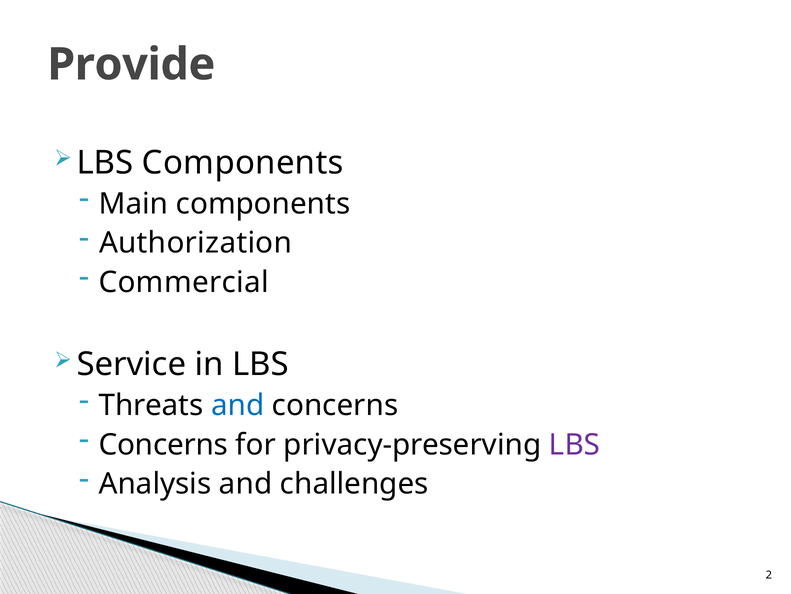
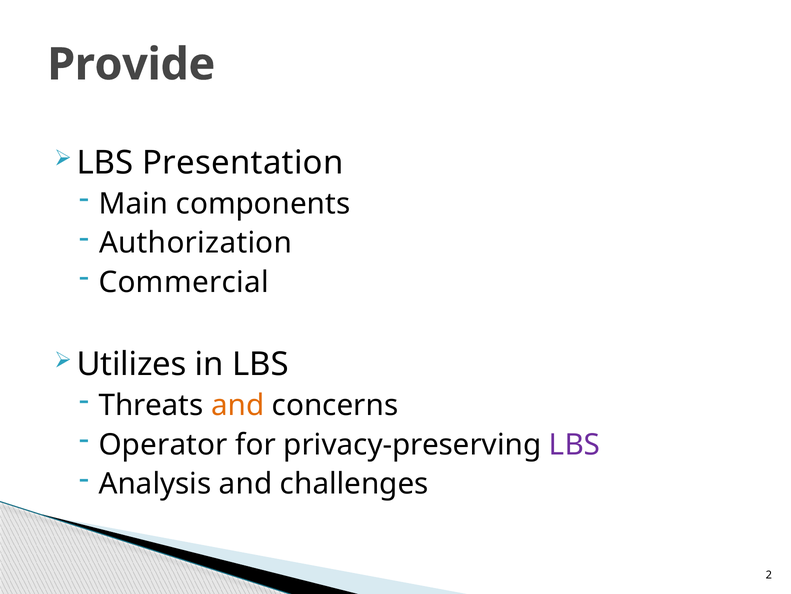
LBS Components: Components -> Presentation (243, 163)
Service: Service -> Utilizes (132, 364)
and colour: blue -> orange (238, 405)
Concerns: Concerns -> Operator (163, 444)
